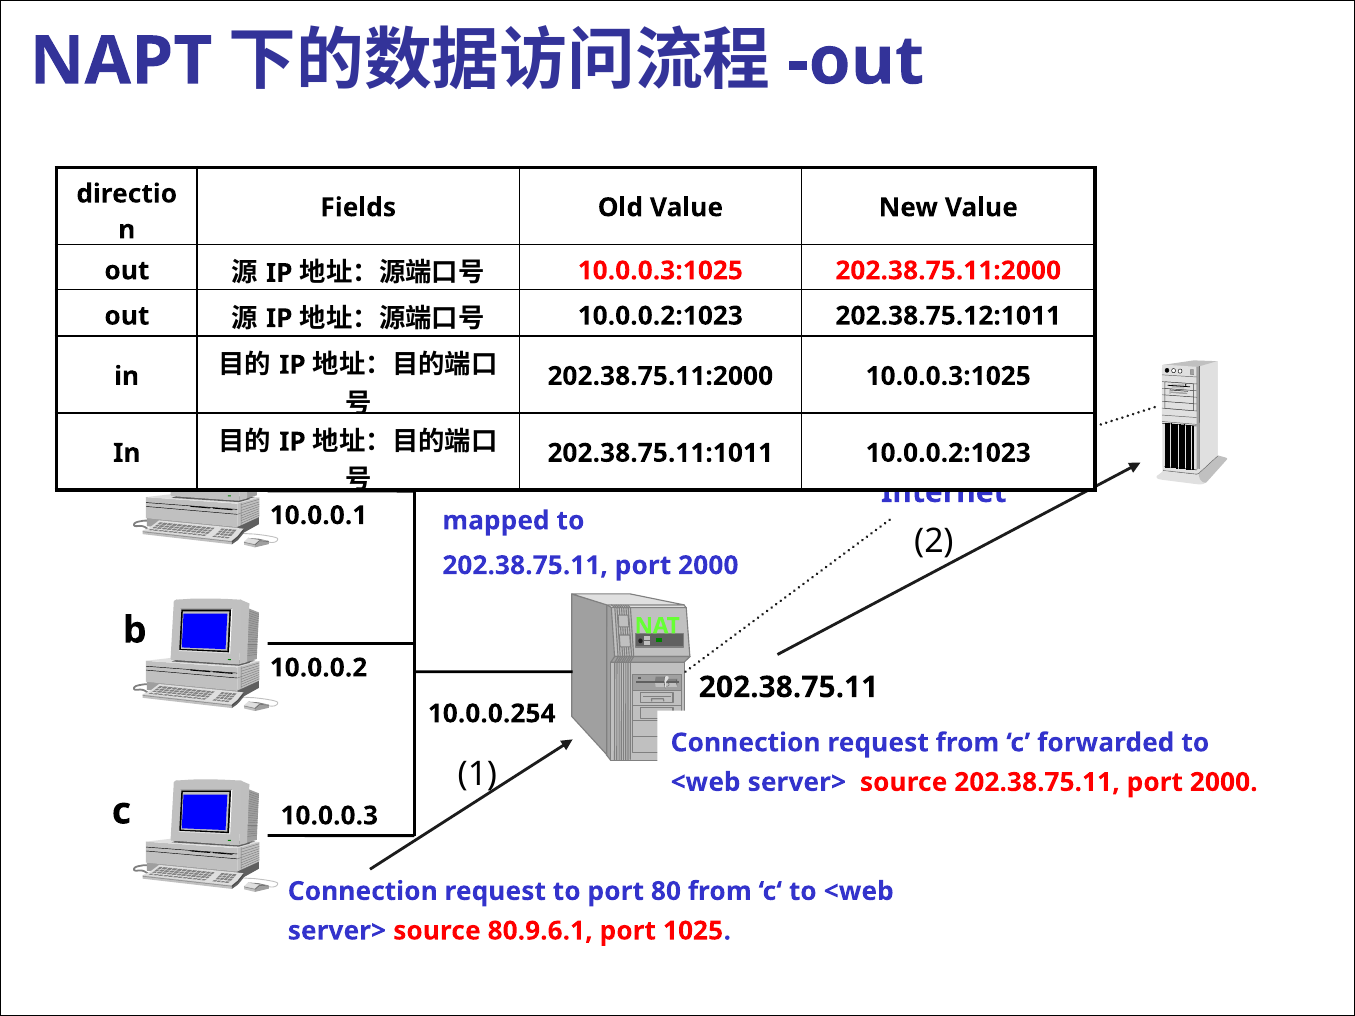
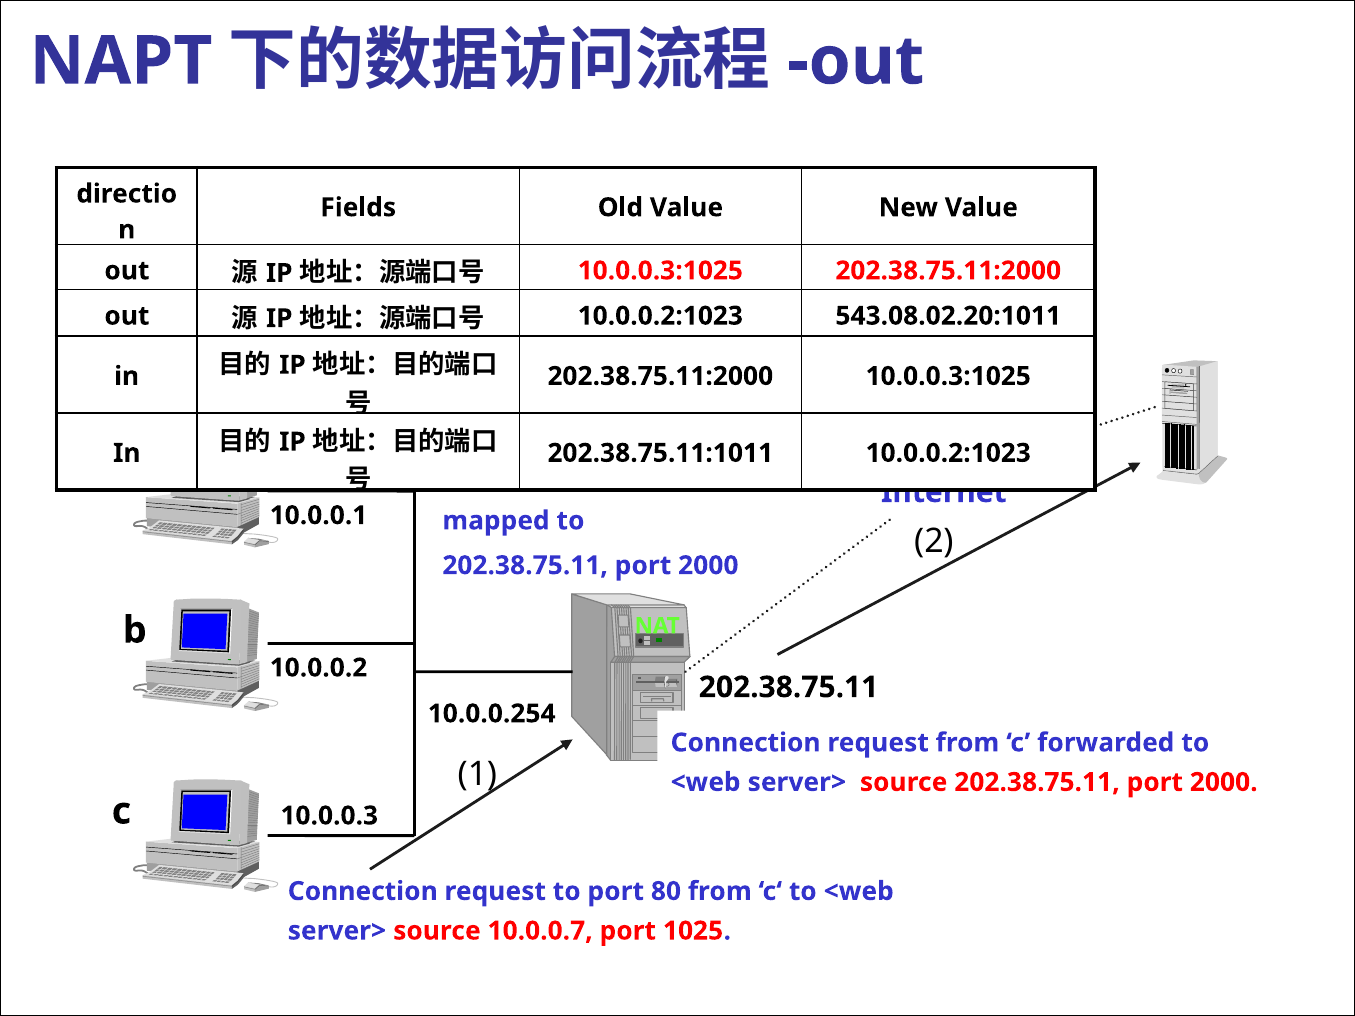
202.38.75.12:1011: 202.38.75.12:1011 -> 543.08.02.20:1011 (948, 316)
80.9.6.1: 80.9.6.1 -> 10.0.0.7 (540, 931)
